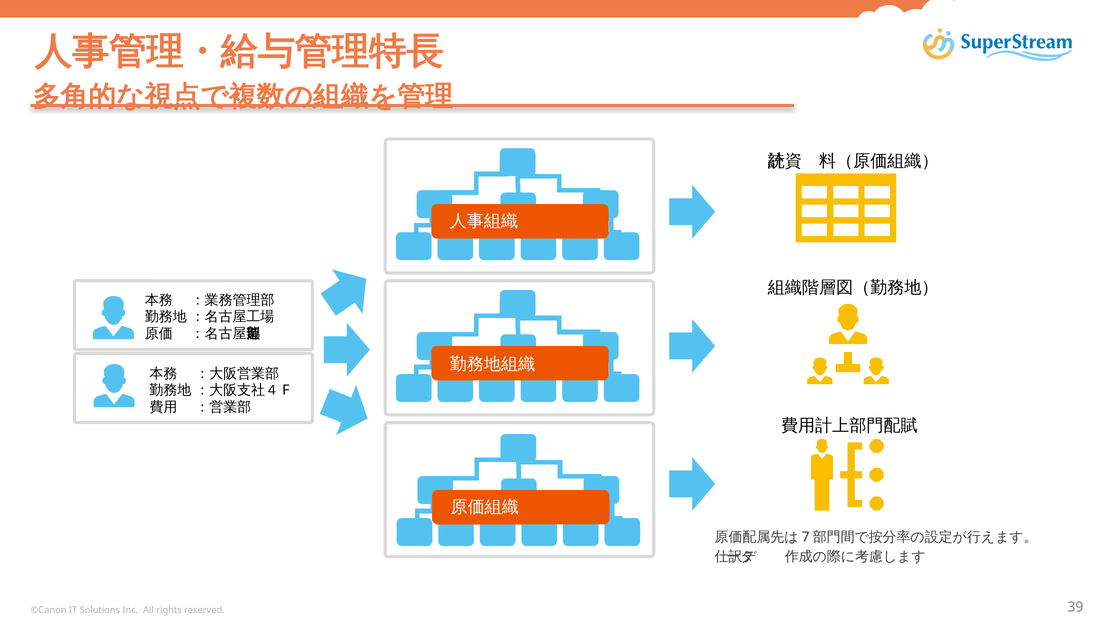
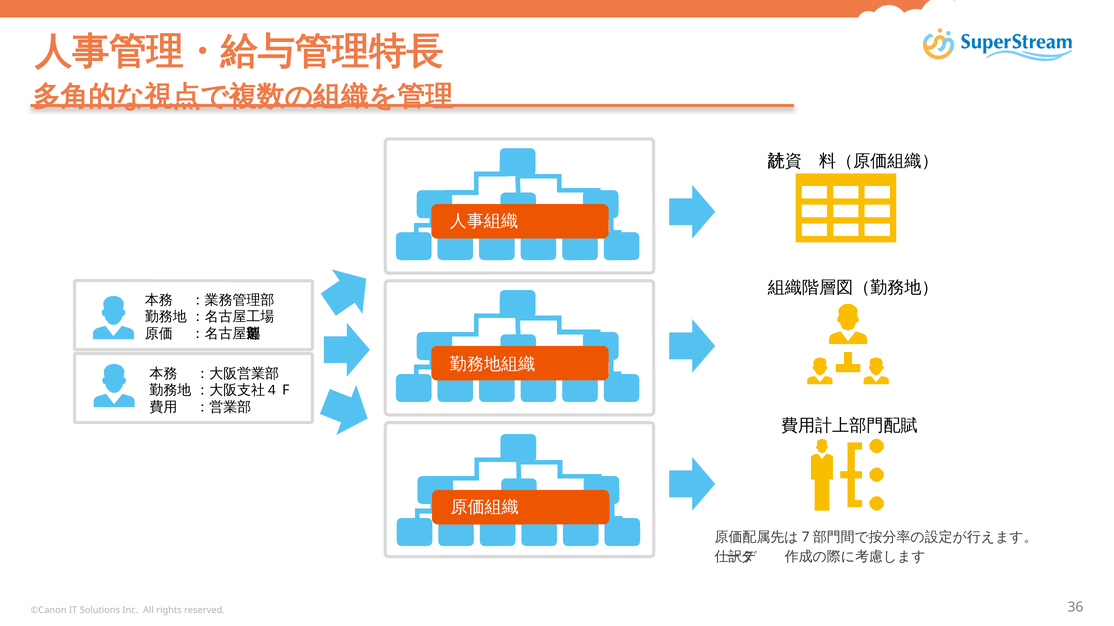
39: 39 -> 36 (1075, 608)
